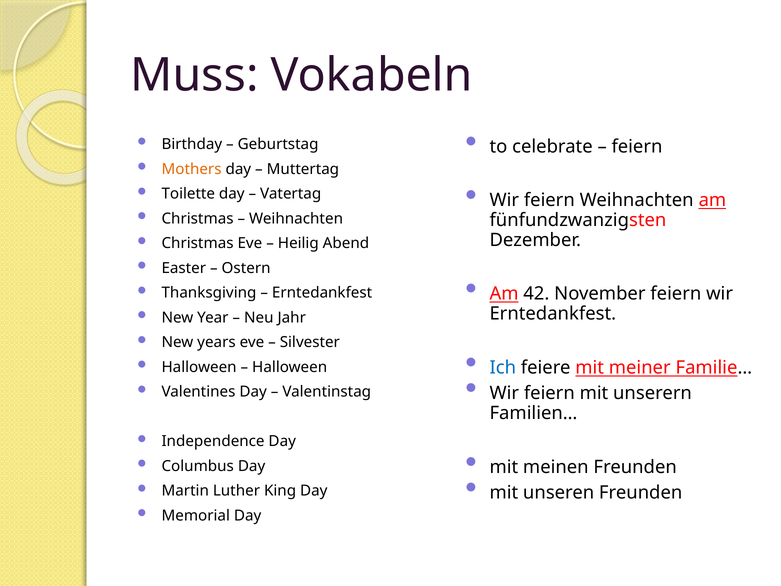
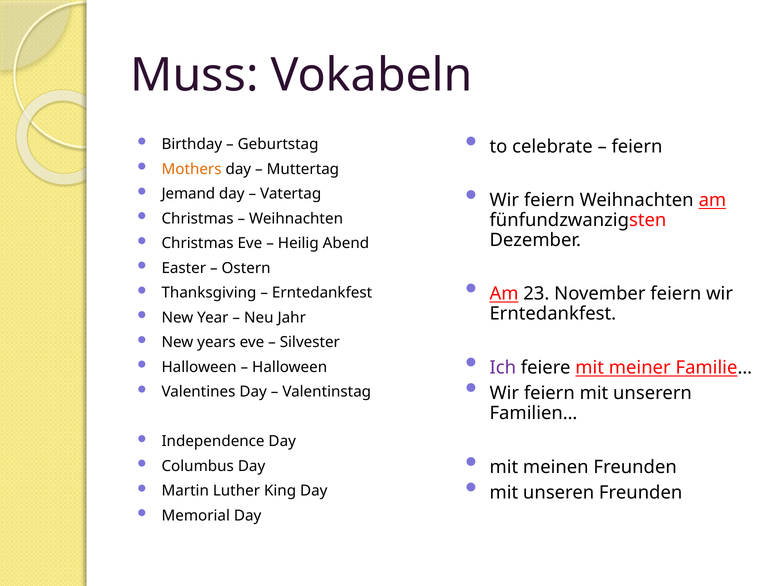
Toilette: Toilette -> Jemand (188, 194)
42: 42 -> 23 (536, 294)
Ich colour: blue -> purple (503, 367)
